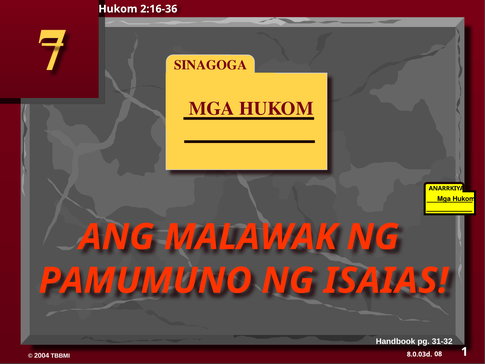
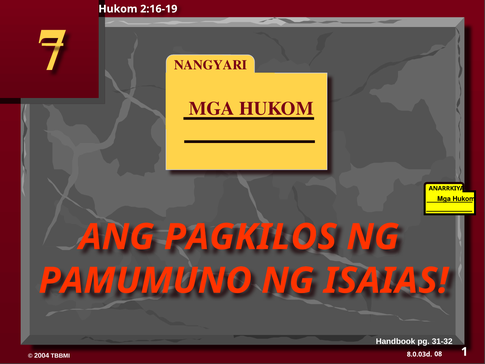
2:16-36: 2:16-36 -> 2:16-19 (159, 9)
SINAGOGA: SINAGOGA -> NANGYARI (211, 65)
MALAWAK: MALAWAK -> PAGKILOS (250, 237)
